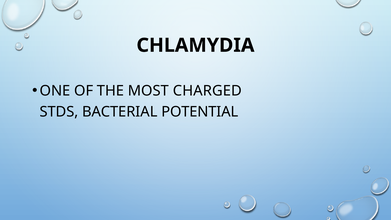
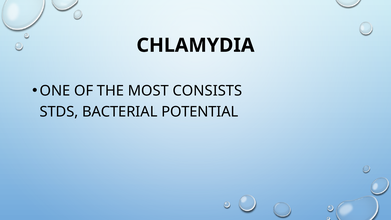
CHARGED: CHARGED -> CONSISTS (207, 91)
